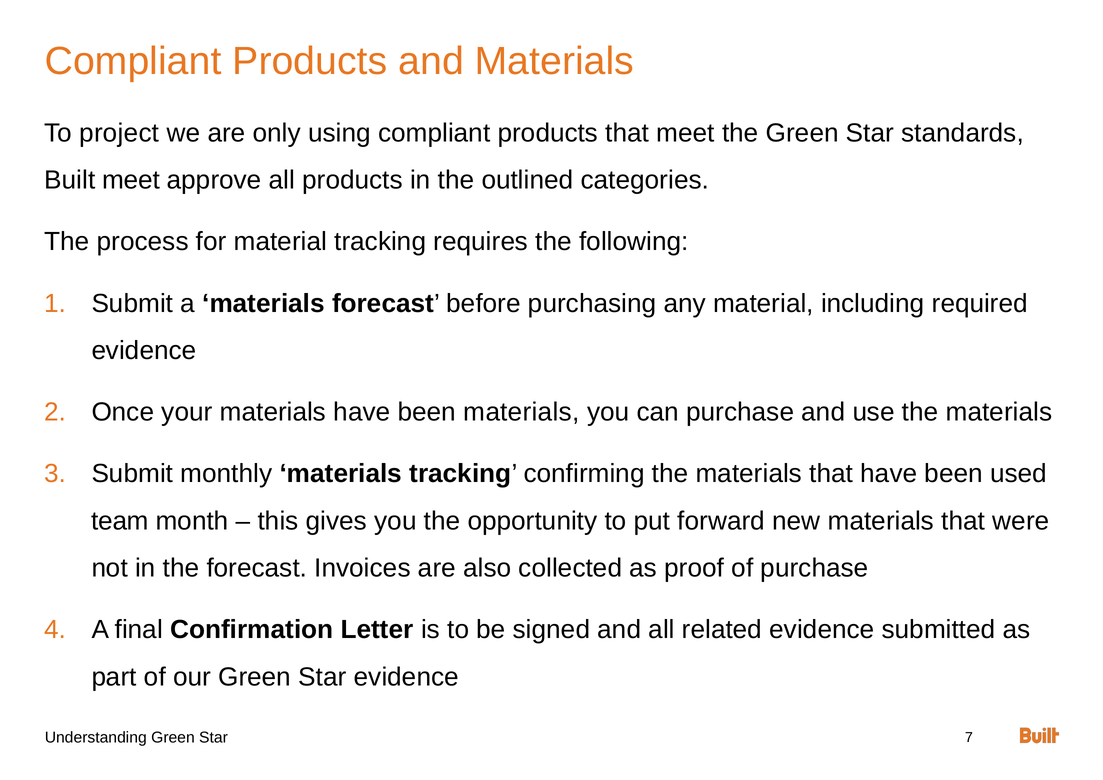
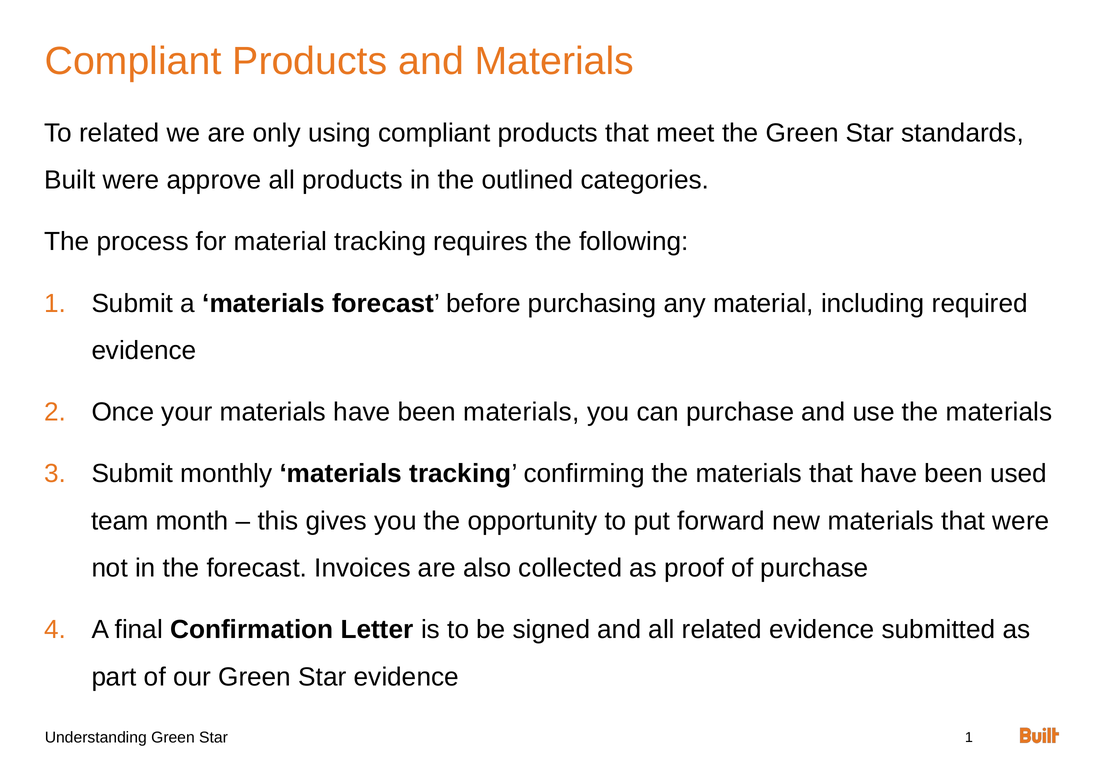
To project: project -> related (119, 133)
Built meet: meet -> were (131, 180)
Star 7: 7 -> 1 (969, 737)
